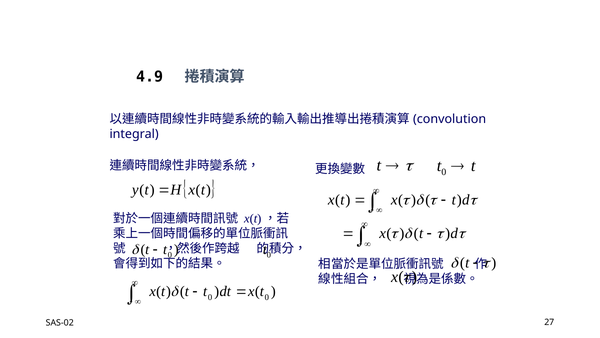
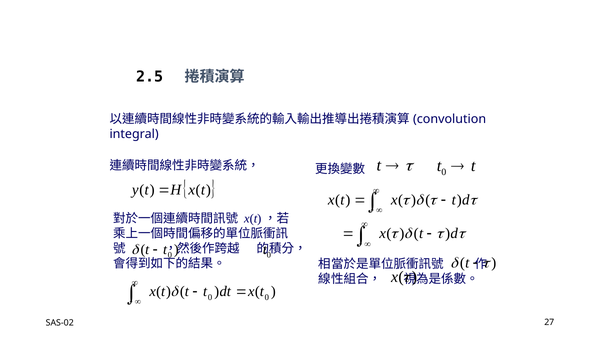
4.9: 4.9 -> 2.5 (150, 76)
